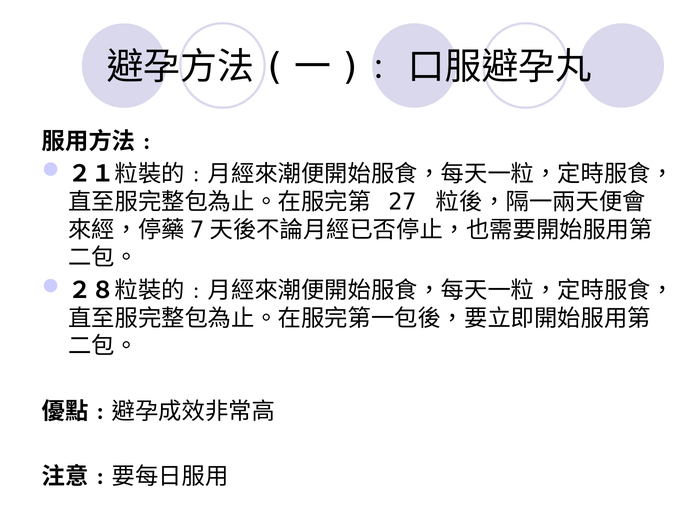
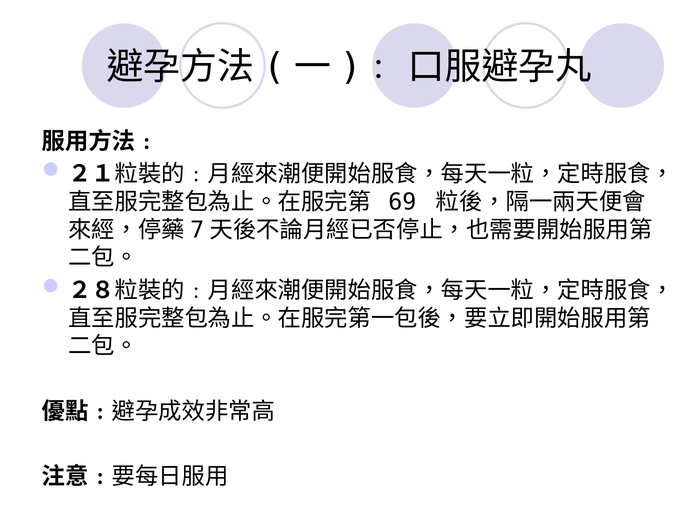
27: 27 -> 69 (402, 202)
